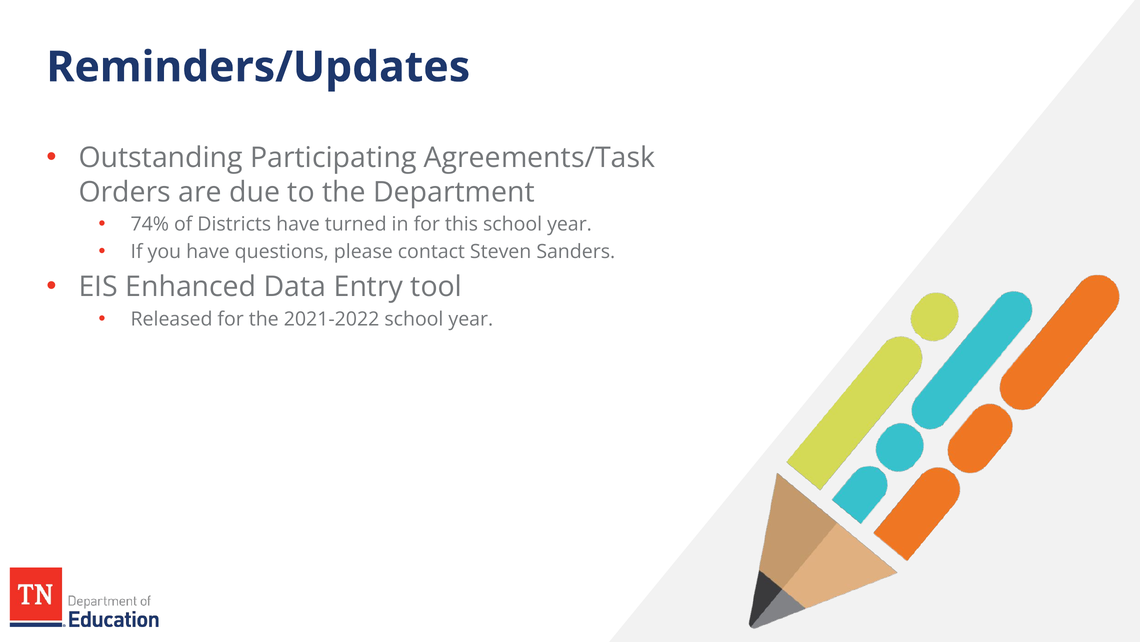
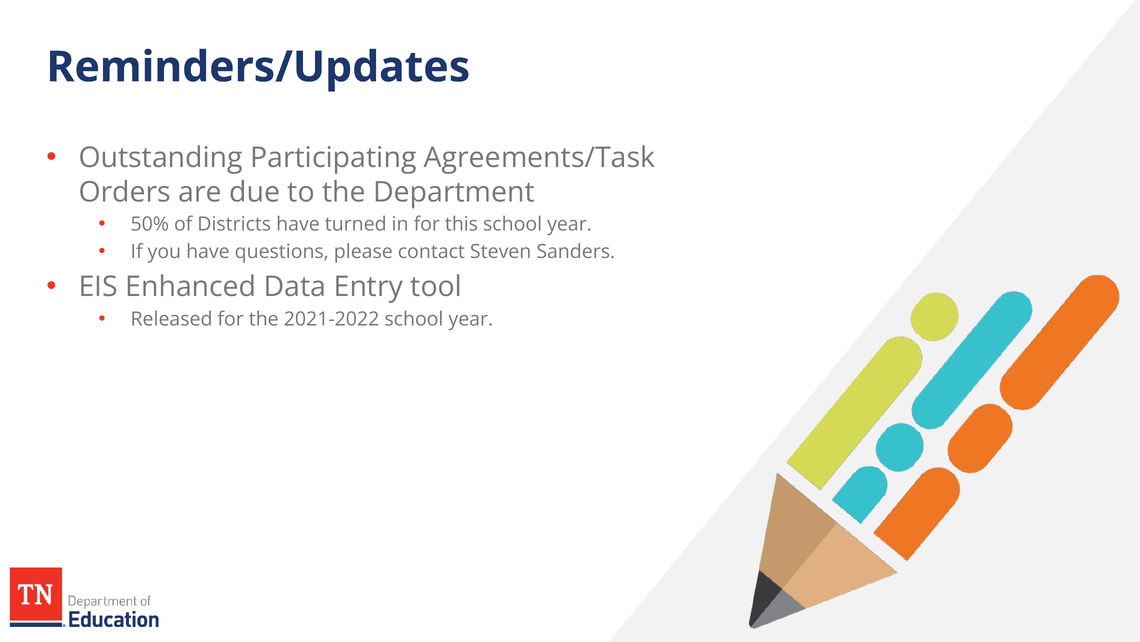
74%: 74% -> 50% (150, 224)
